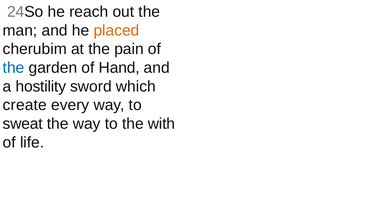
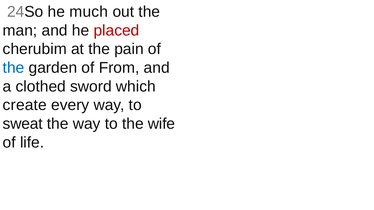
reach: reach -> much (89, 12)
placed colour: orange -> red (116, 31)
Hand: Hand -> From (119, 68)
hostility: hostility -> clothed (41, 87)
with: with -> wife (162, 124)
